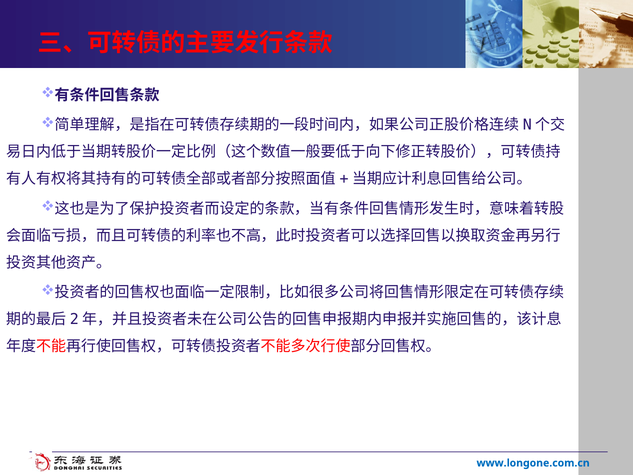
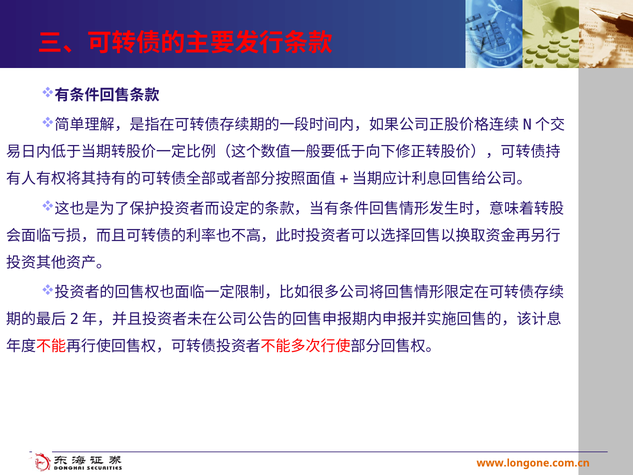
www.longone.com.cn colour: blue -> orange (533, 463)
